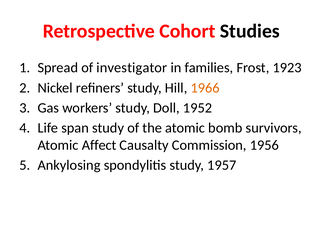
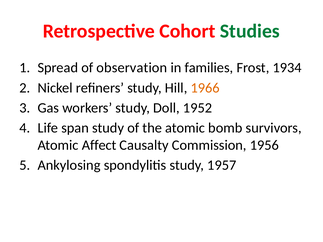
Studies colour: black -> green (250, 31)
investigator: investigator -> observation (132, 68)
1923: 1923 -> 1934 (287, 68)
